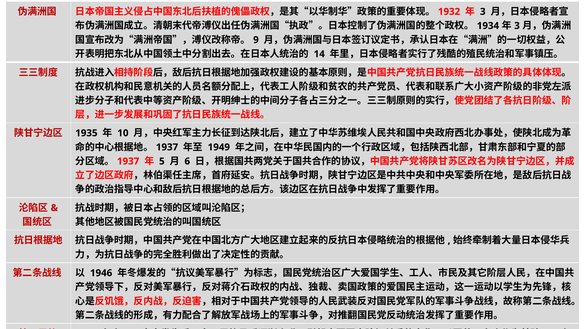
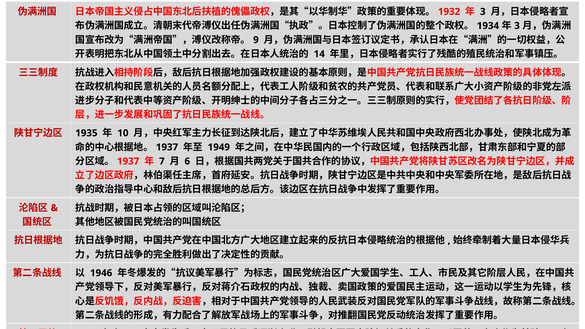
5: 5 -> 7 (162, 161)
